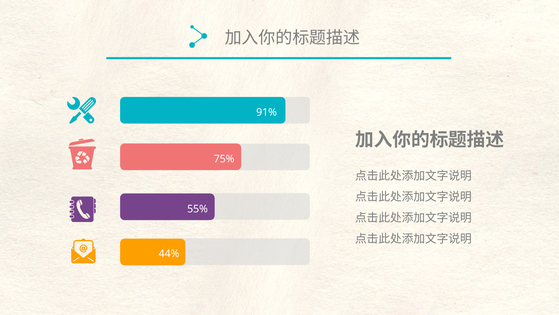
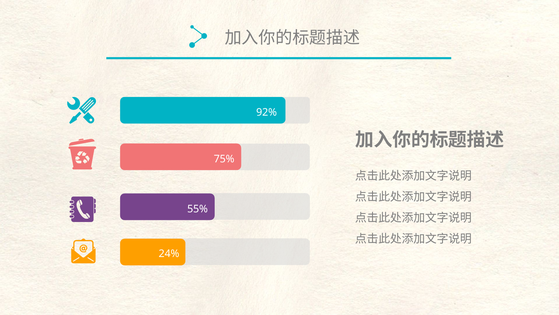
91%: 91% -> 92% (267, 112)
44%: 44% -> 24% (169, 253)
